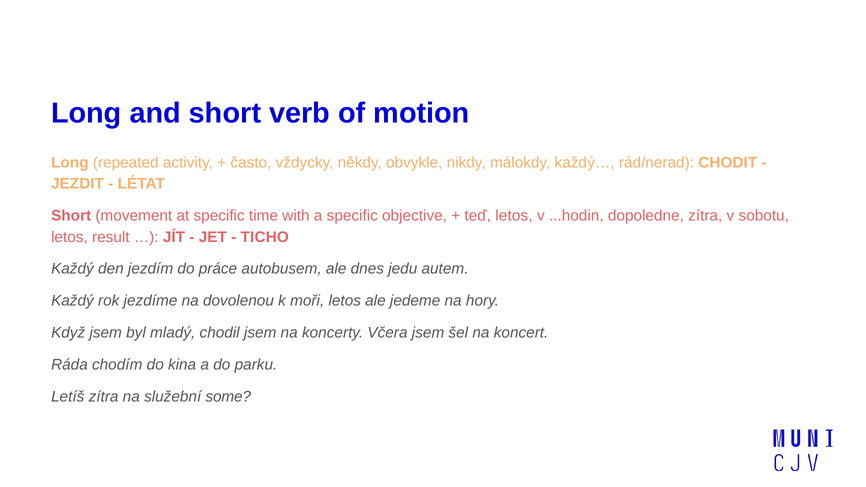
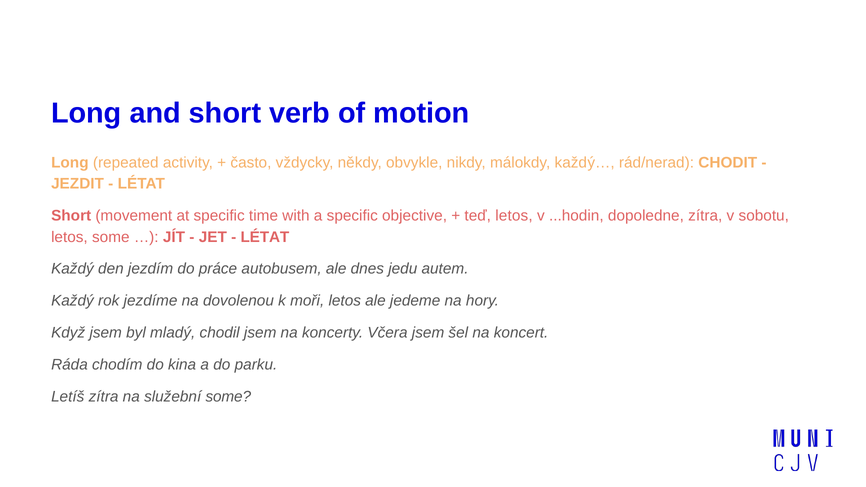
letos result: result -> some (111, 237)
TICHO: TICHO -> LÉTAT (265, 237)
